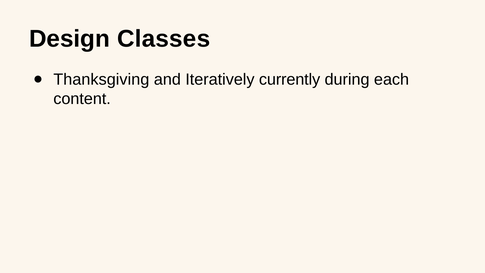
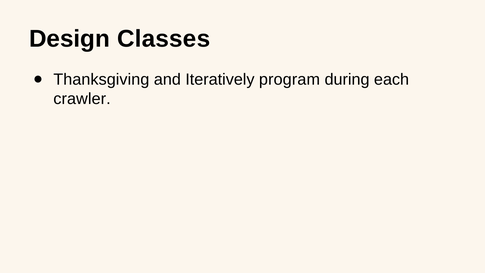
currently: currently -> program (289, 79)
content: content -> crawler (82, 99)
